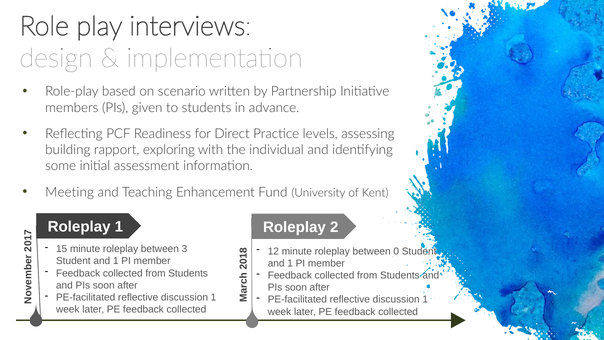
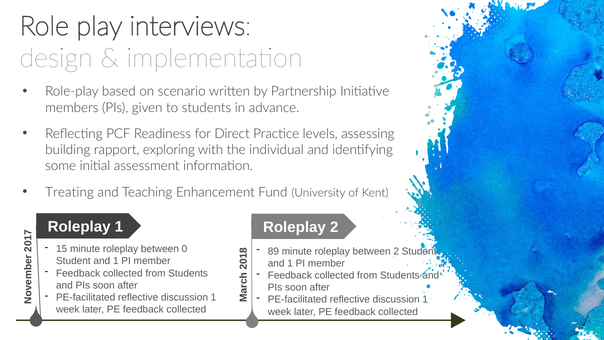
Meeting: Meeting -> Treating (70, 192)
between 3: 3 -> 0 (184, 249)
12: 12 -> 89 (273, 251)
between 0: 0 -> 2 (396, 251)
